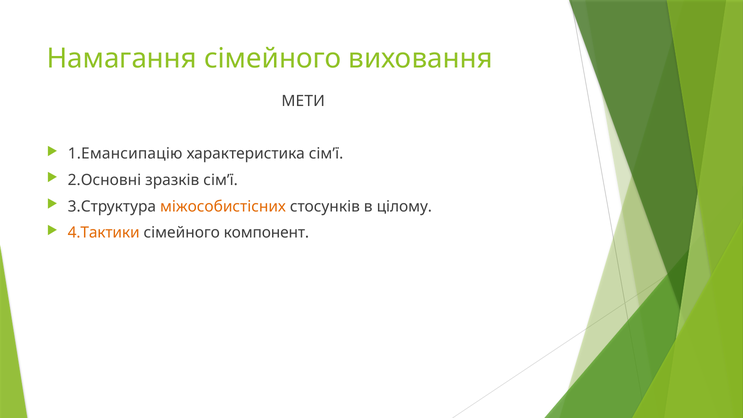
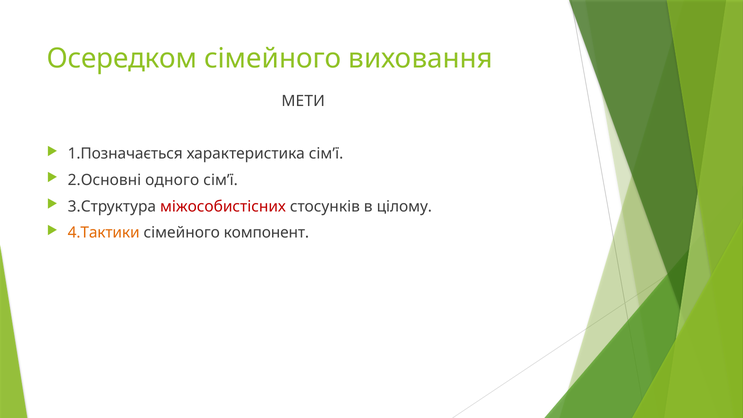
Намагання: Намагання -> Осередком (122, 59)
1.Емансипацію: 1.Емансипацію -> 1.Позначається (125, 154)
зразків: зразків -> одного (172, 180)
міжособистісних colour: orange -> red (223, 206)
